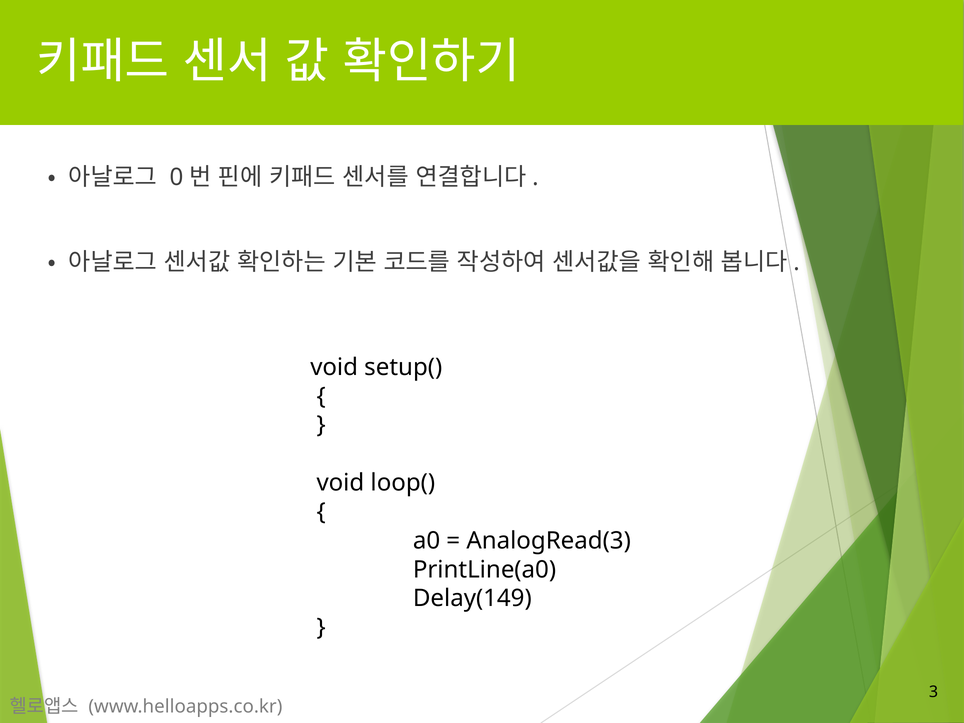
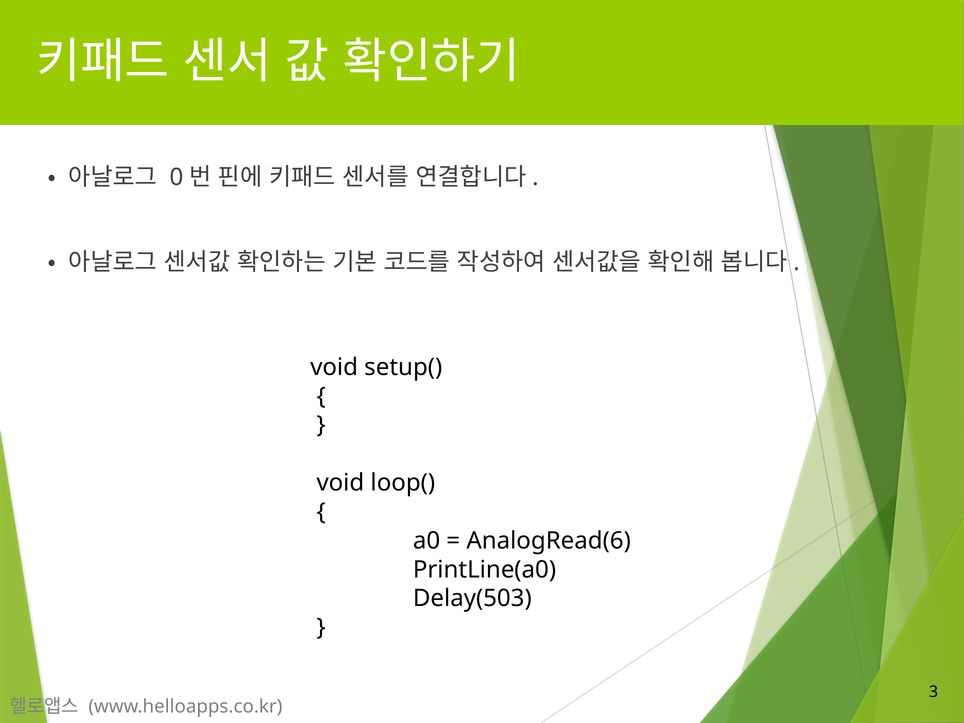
AnalogRead(3: AnalogRead(3 -> AnalogRead(6 (549, 541)
Delay(149: Delay(149 -> Delay(503 (472, 599)
